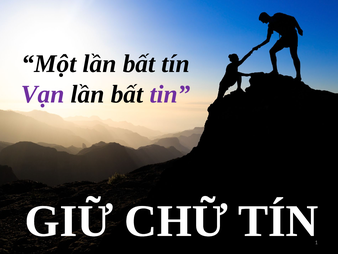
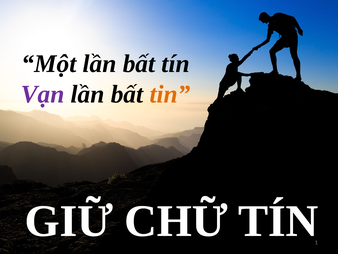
tin colour: purple -> orange (170, 94)
